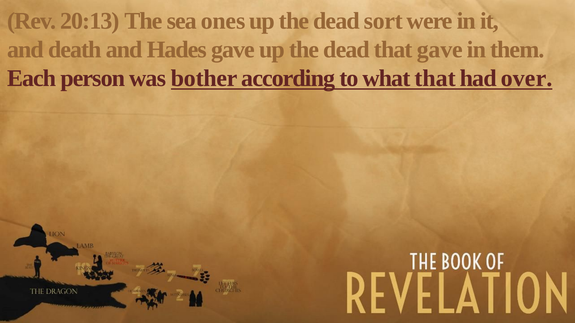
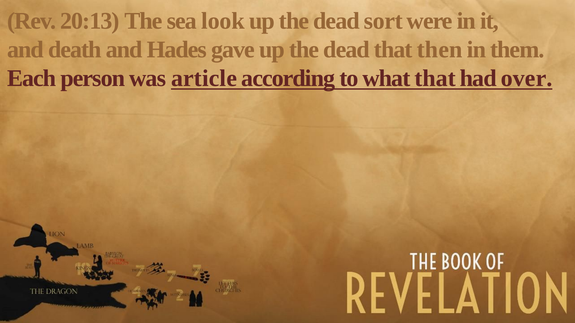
ones: ones -> look (223, 21)
that gave: gave -> then (440, 50)
bother: bother -> article (204, 78)
